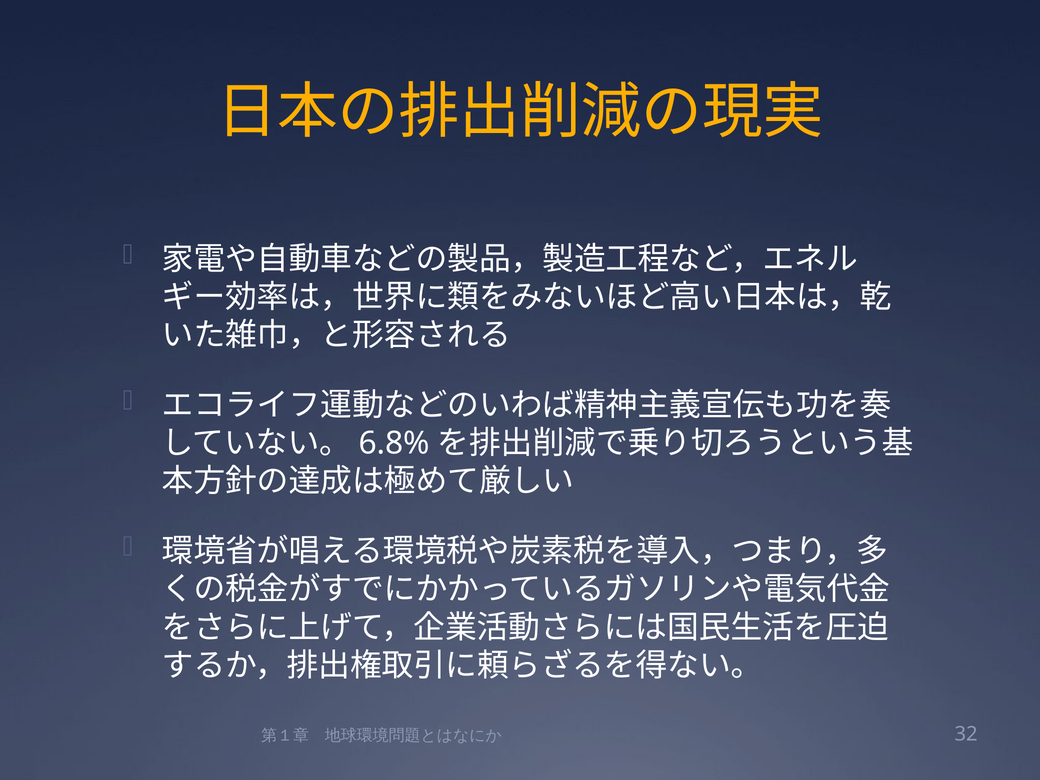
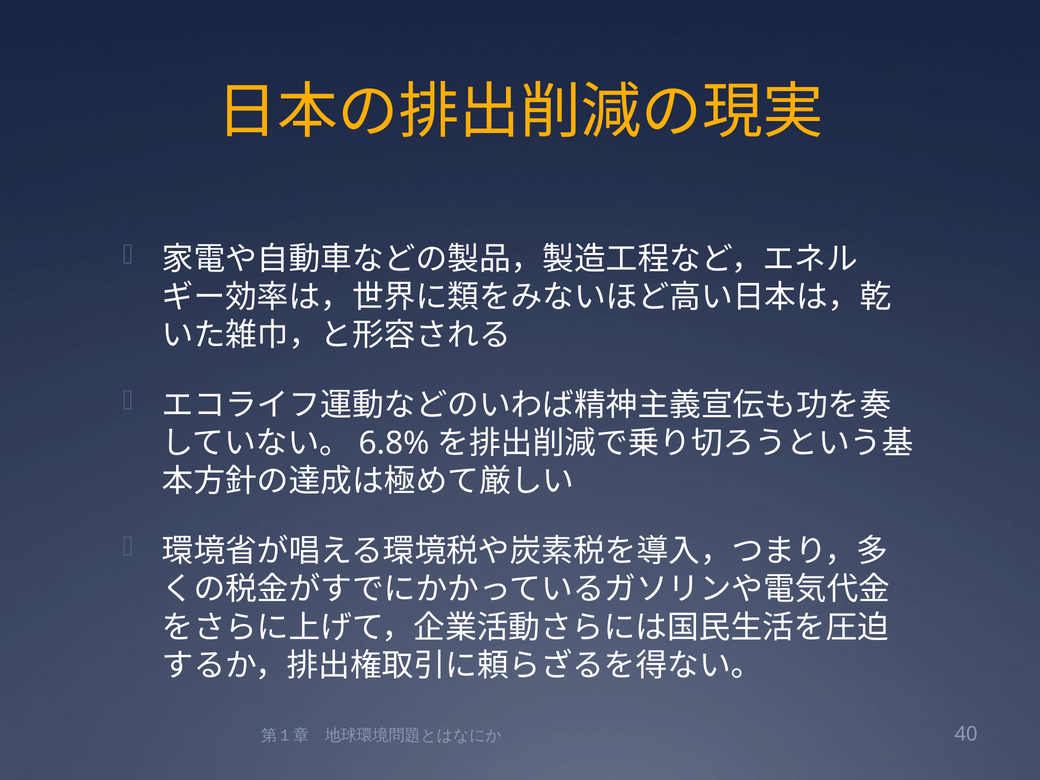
32: 32 -> 40 (966, 734)
